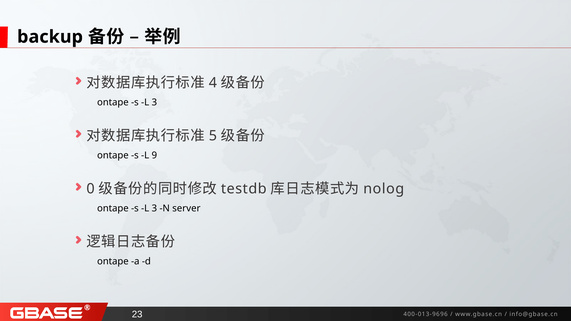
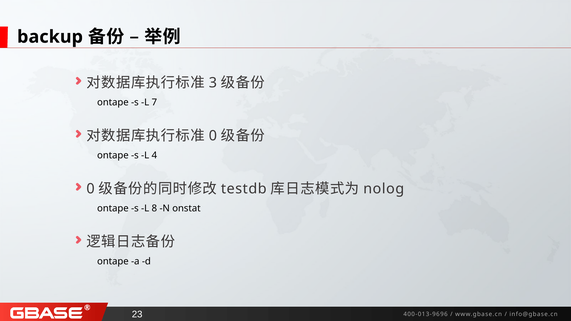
4: 4 -> 3 (213, 83)
3: 3 -> 7 (154, 102)
5: 5 -> 0 (213, 136)
9: 9 -> 4 (154, 155)
3: 3 -> 8 (154, 208)
server: server -> onstat (186, 208)
